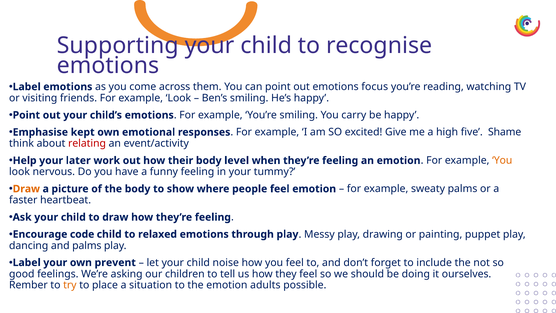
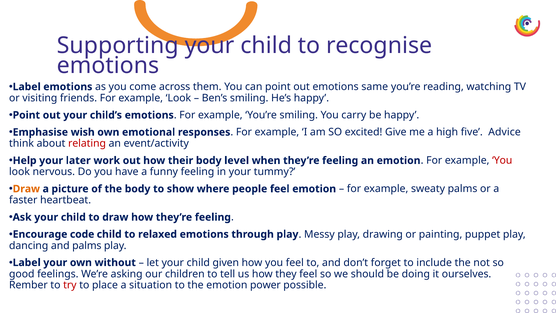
focus: focus -> same (375, 87)
kept: kept -> wish (83, 132)
Shame: Shame -> Advice (505, 132)
You colour: orange -> red (502, 160)
prevent: prevent -> without (115, 262)
noise: noise -> given (226, 262)
try colour: orange -> red (70, 285)
adults: adults -> power (265, 285)
